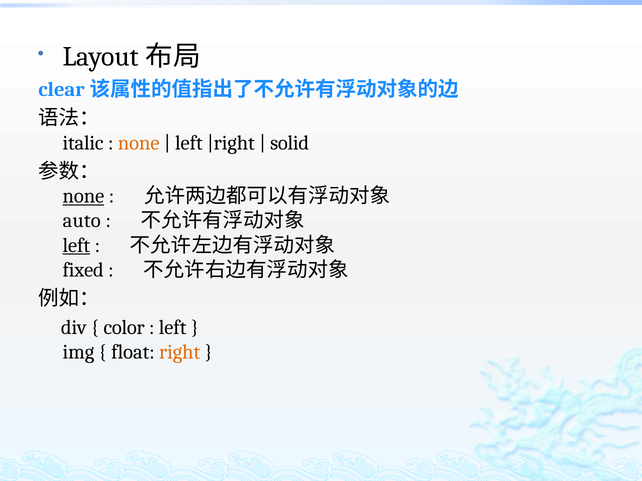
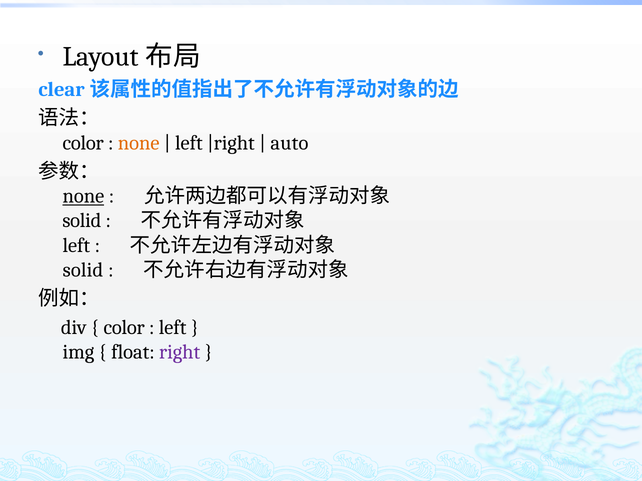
italic: italic -> color (83, 143)
solid: solid -> auto (289, 143)
auto: auto -> solid (82, 221)
left underline: present -> none (76, 246)
fixed: fixed -> solid (83, 270)
right colour: orange -> purple (180, 352)
